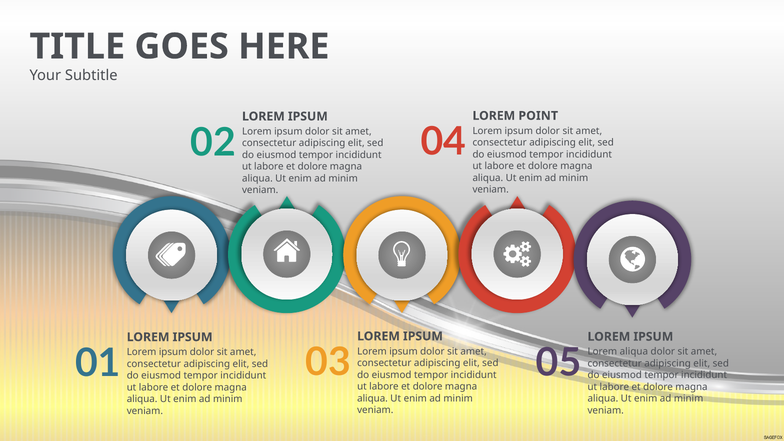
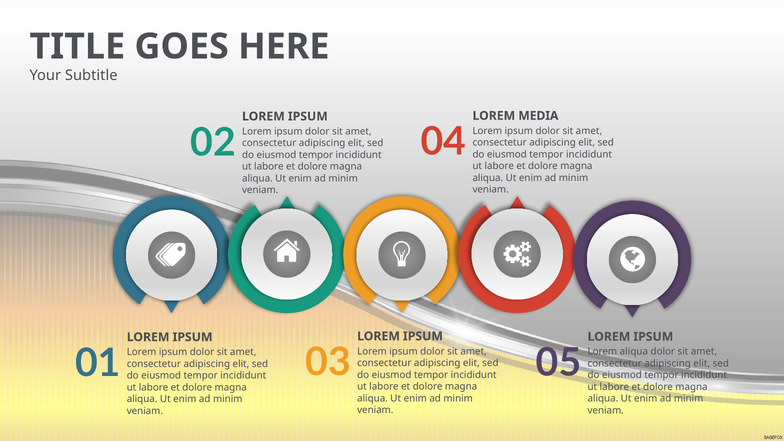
POINT: POINT -> MEDIA (538, 116)
